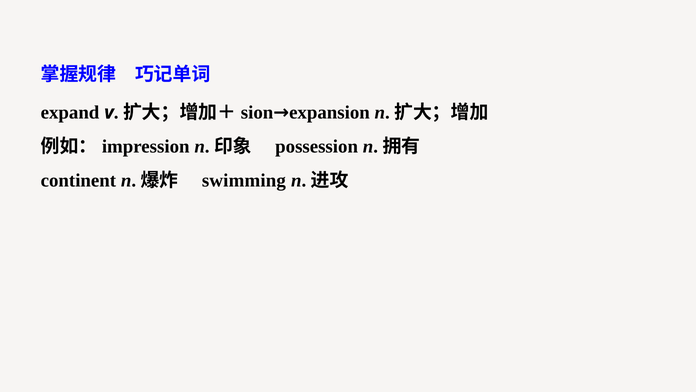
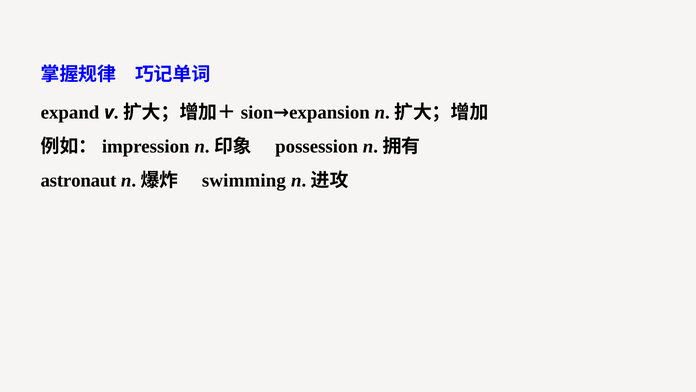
continent: continent -> astronaut (78, 180)
